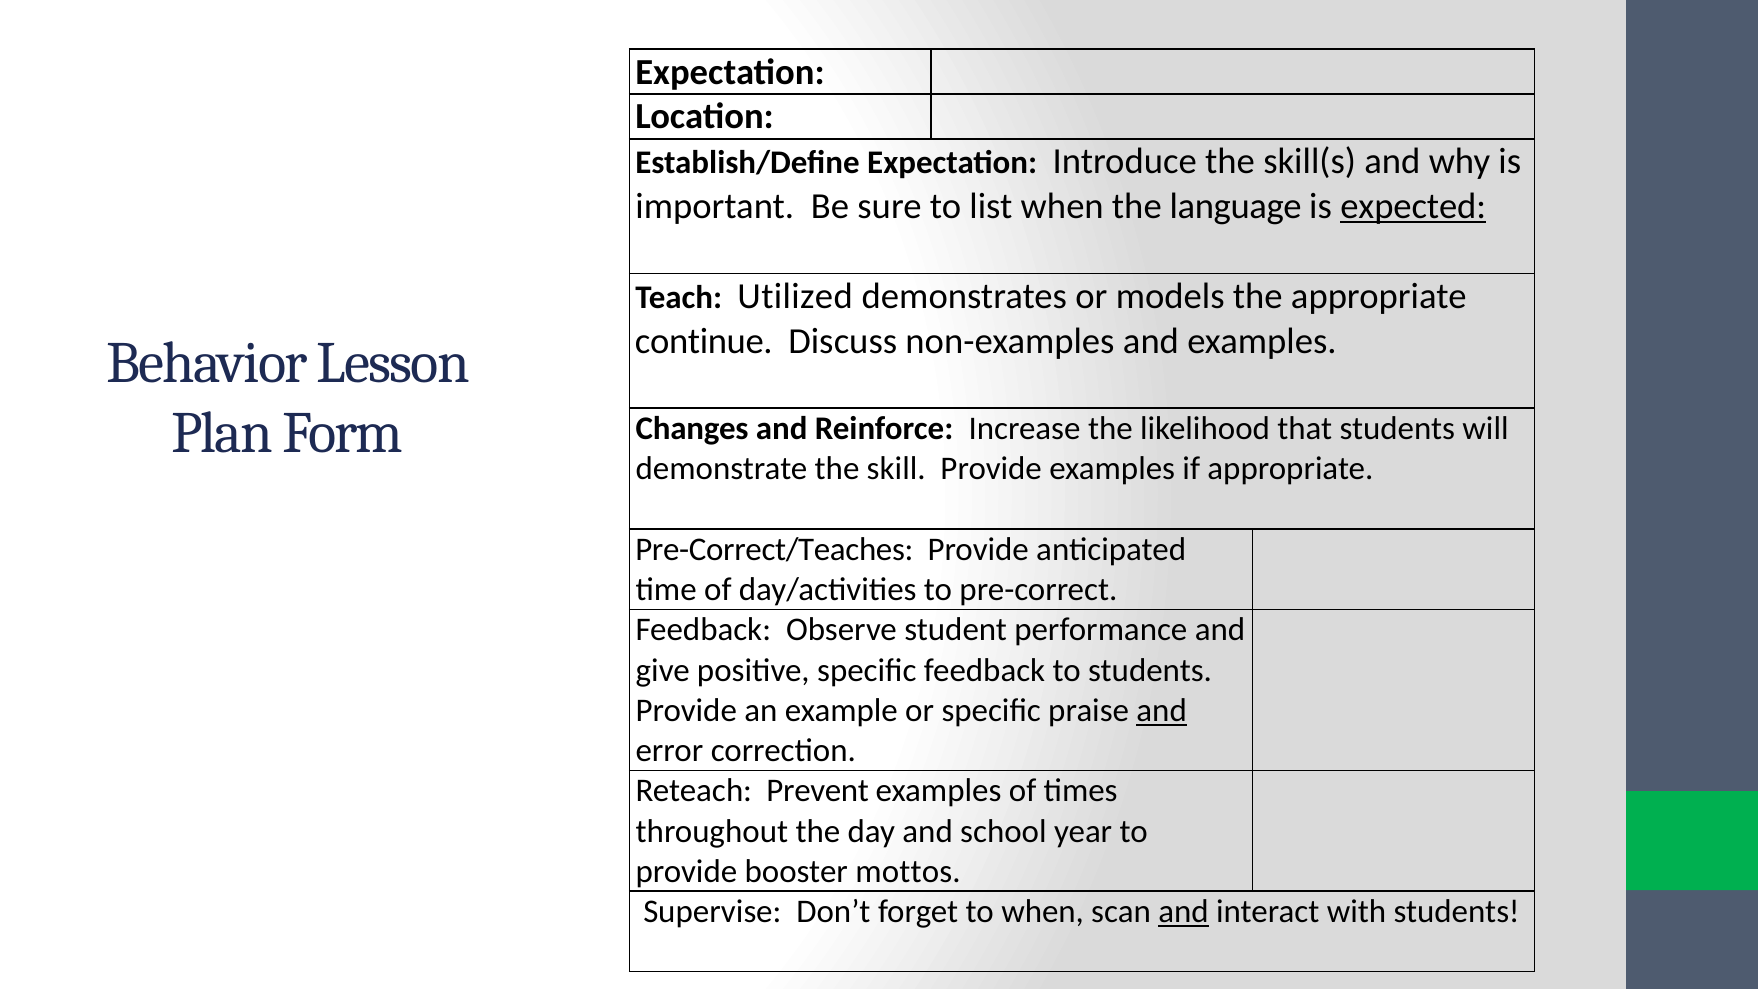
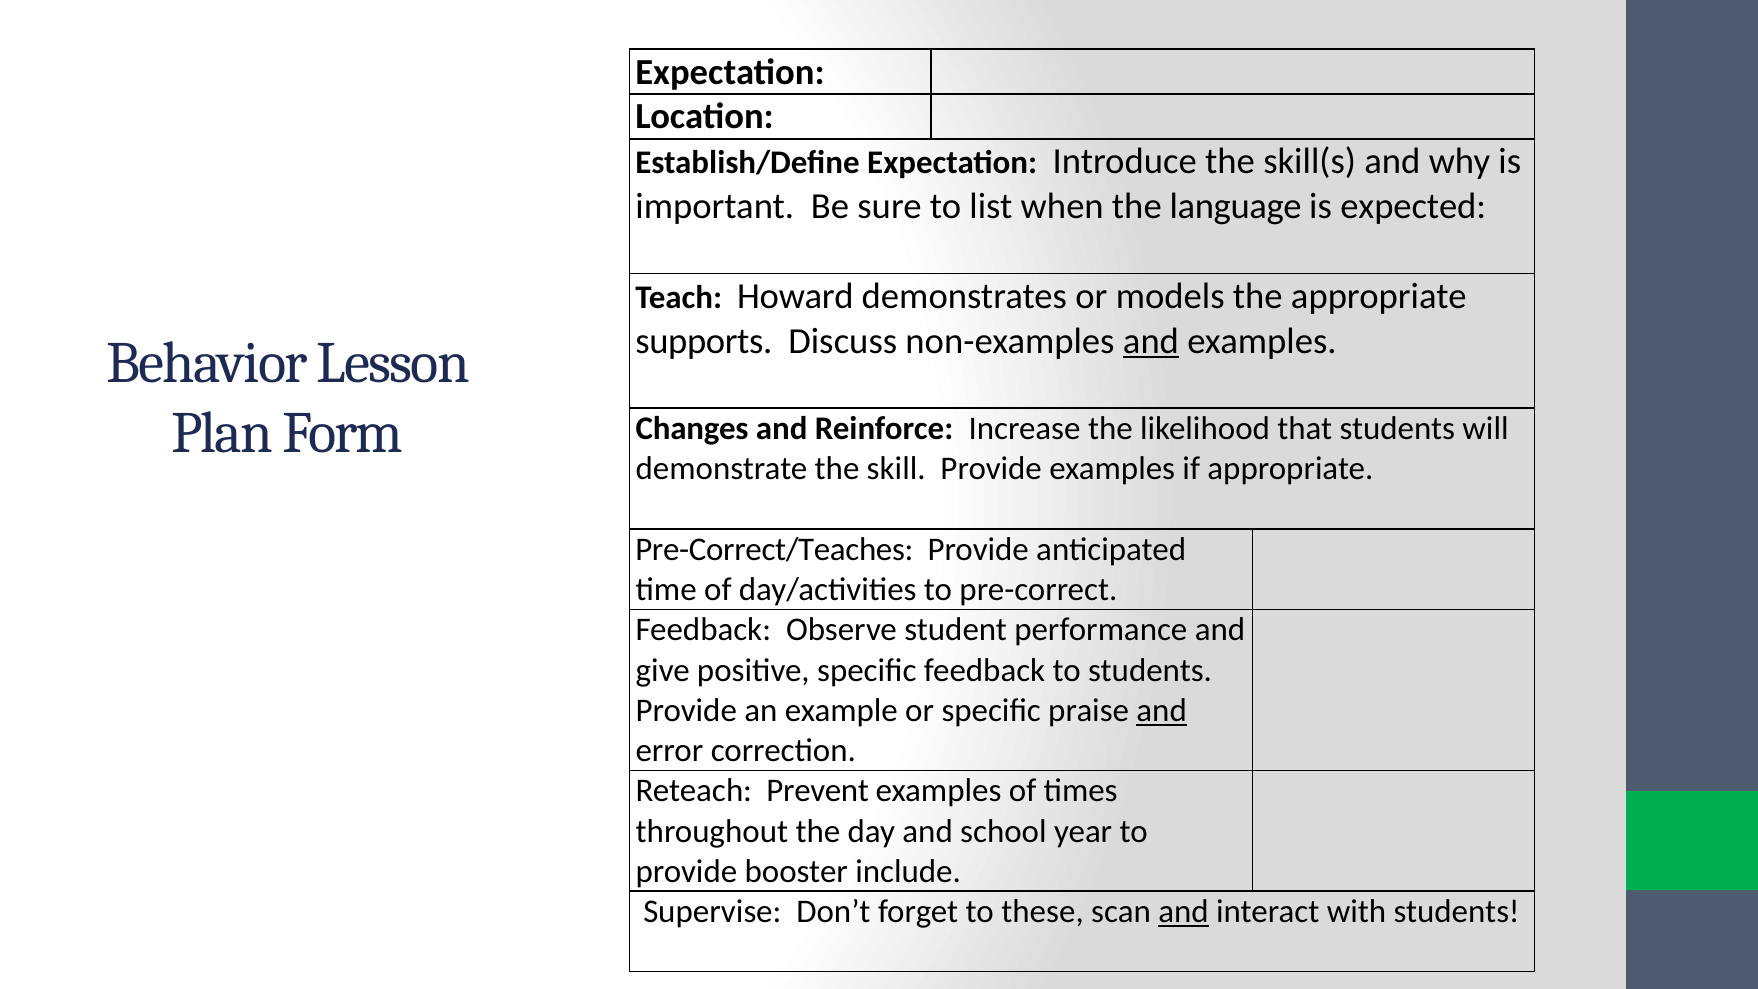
expected underline: present -> none (1413, 207)
Utilized: Utilized -> Howard (795, 296)
continue: continue -> supports (704, 341)
and underline: none -> present (1151, 341)
mottos: mottos -> include (908, 871)
to when: when -> these (1043, 912)
